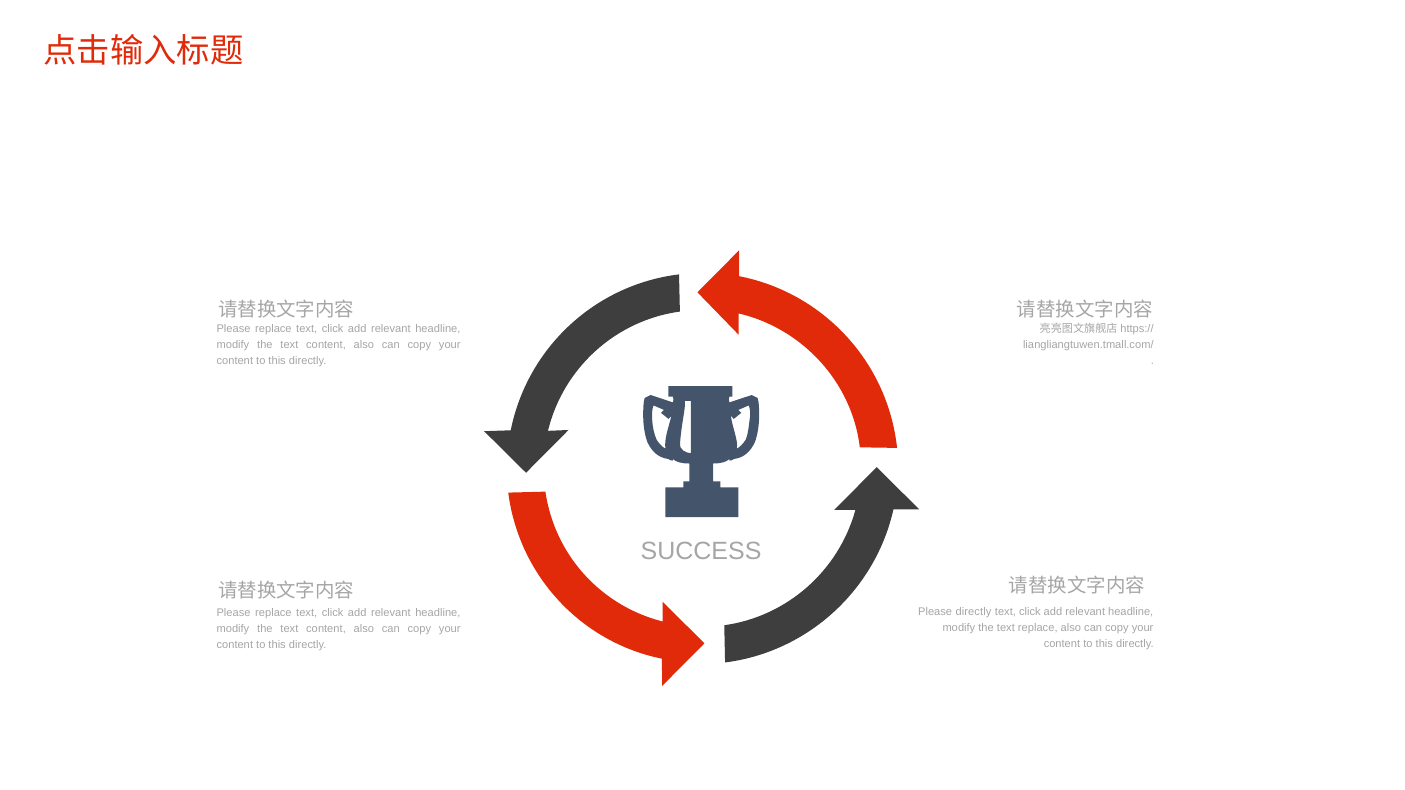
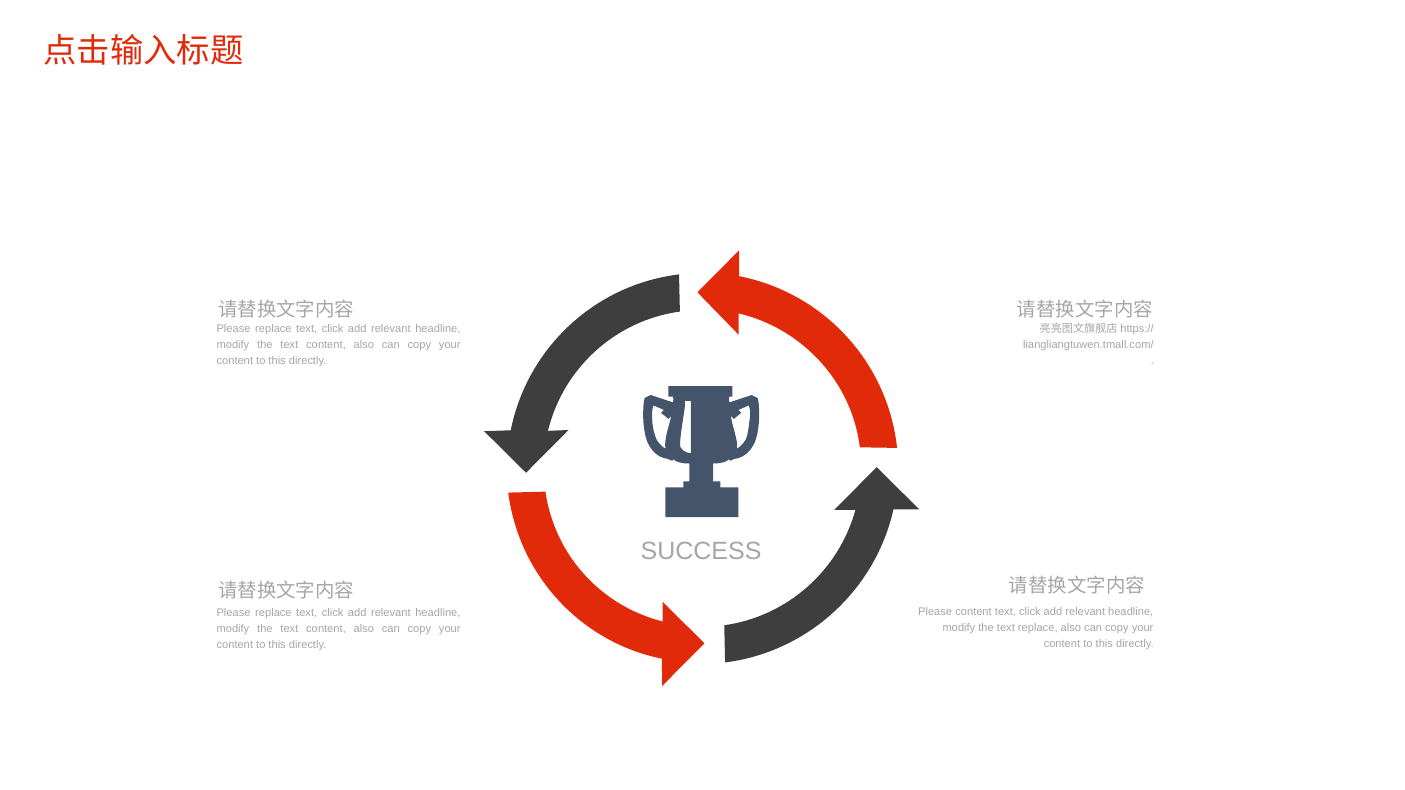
Please directly: directly -> content (974, 612)
